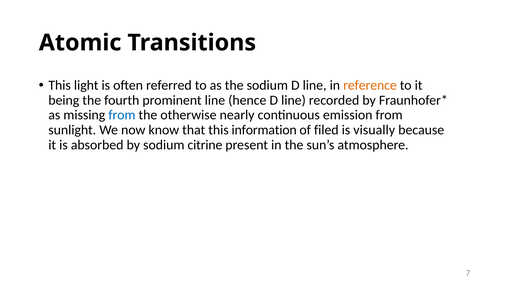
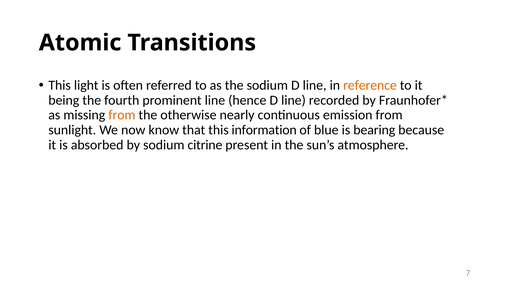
from colour: blue -> orange (122, 115)
filed: filed -> blue (326, 130)
visually: visually -> bearing (374, 130)
